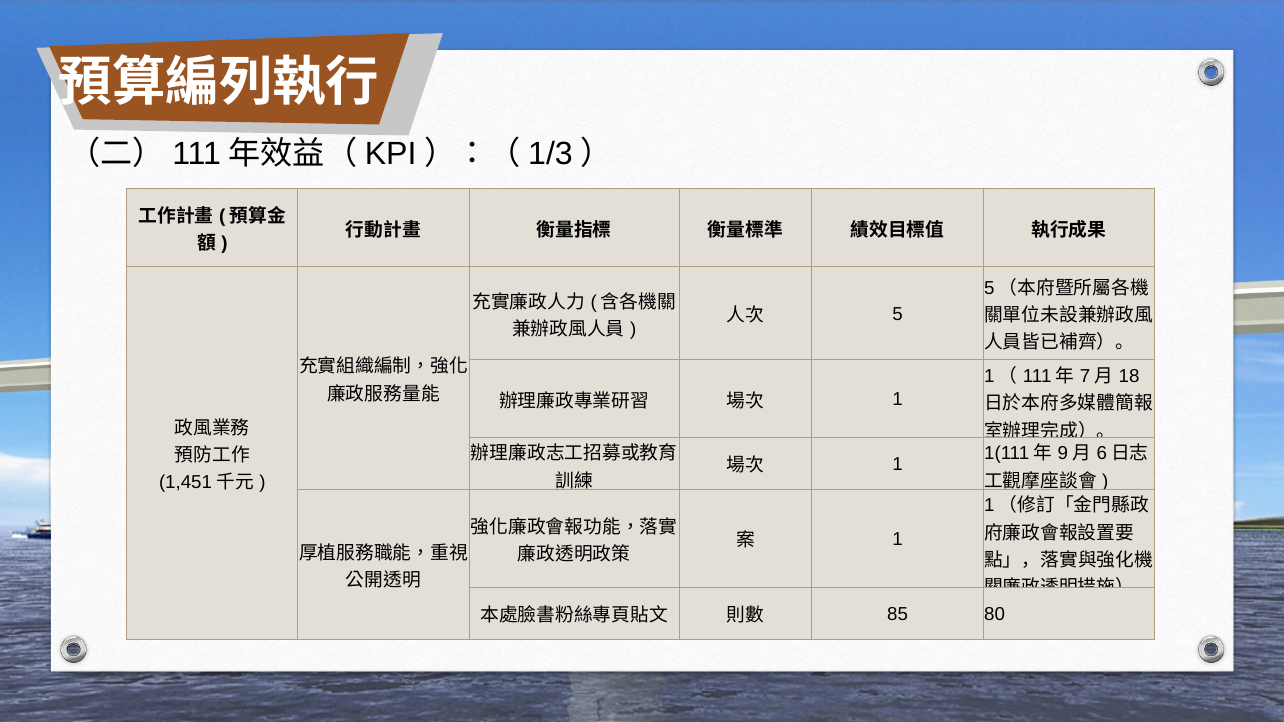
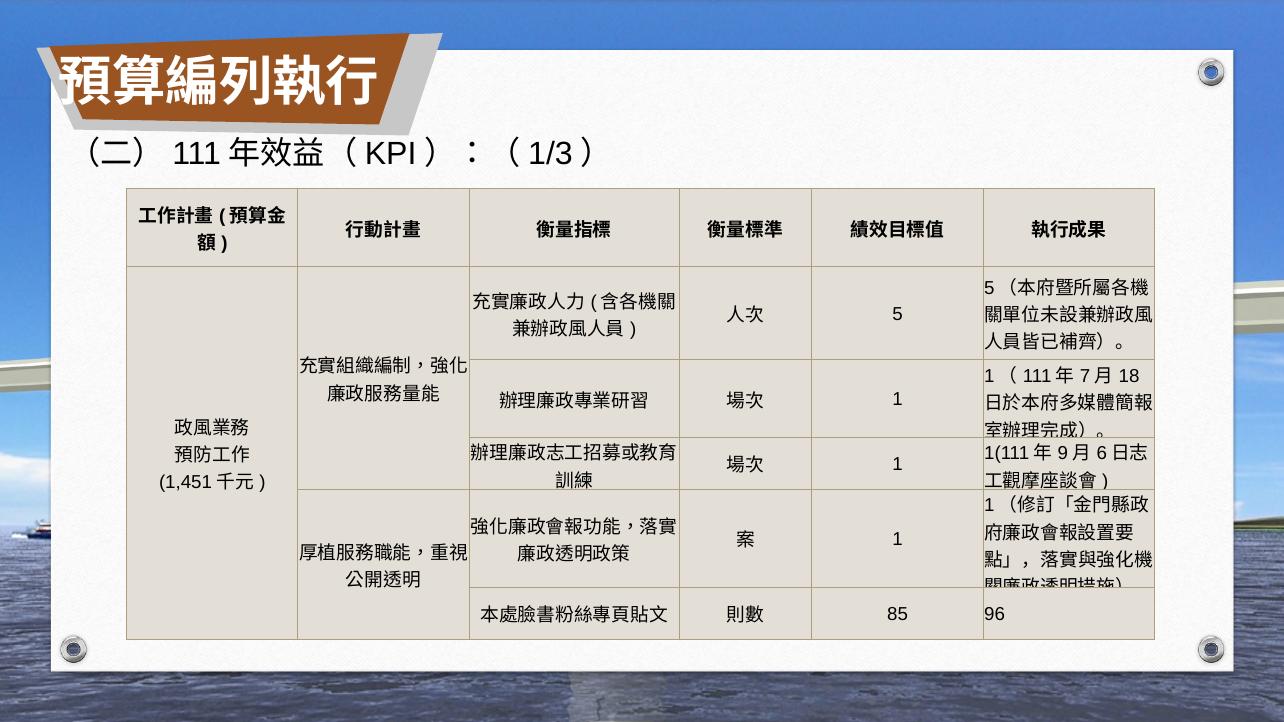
80: 80 -> 96 (995, 614)
